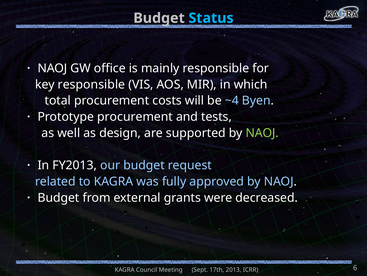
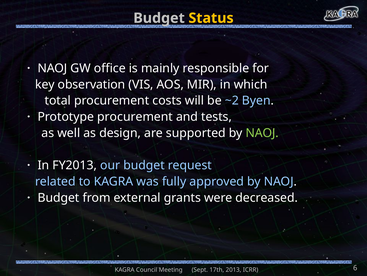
Status colour: light blue -> yellow (211, 18)
key responsible: responsible -> observation (91, 84)
~4: ~4 -> ~2 (232, 100)
